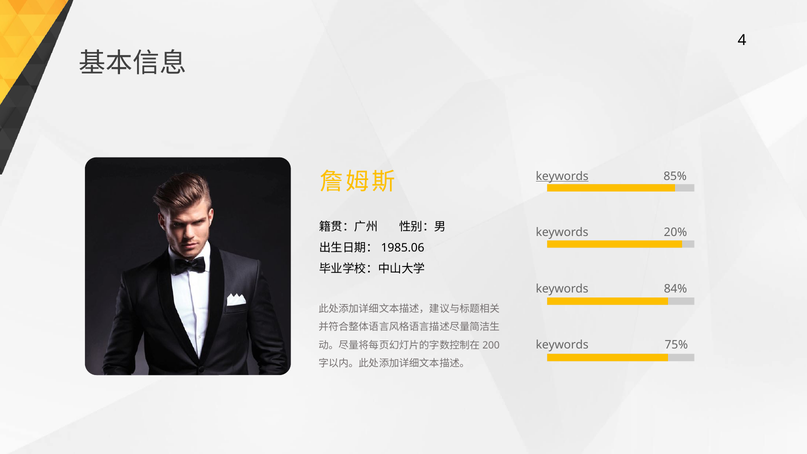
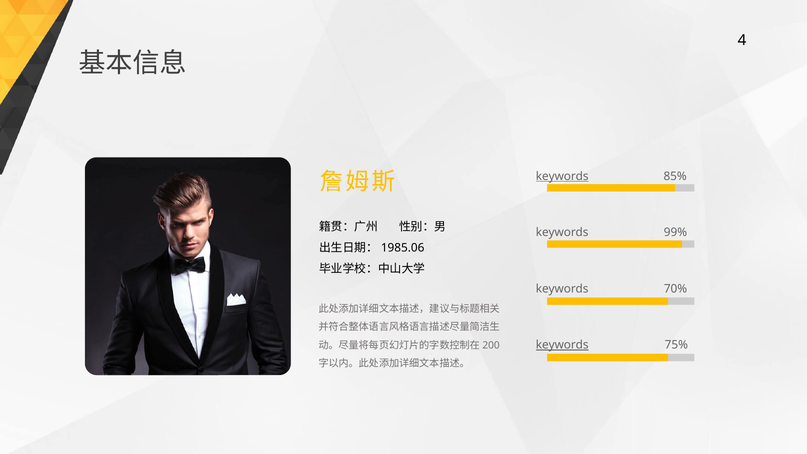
20%: 20% -> 99% (675, 232)
84%: 84% -> 70% (675, 289)
keywords underline: none -> present (562, 345)
